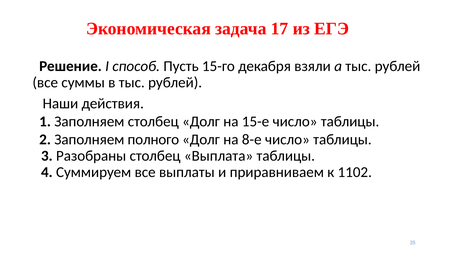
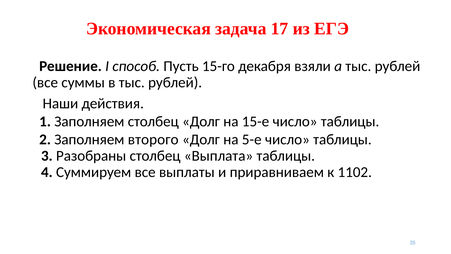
полного: полного -> второго (153, 139)
8-е: 8-е -> 5-е (252, 139)
